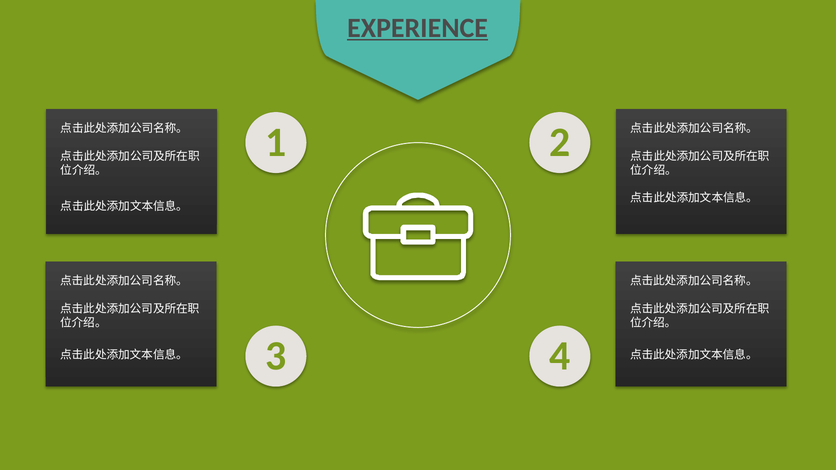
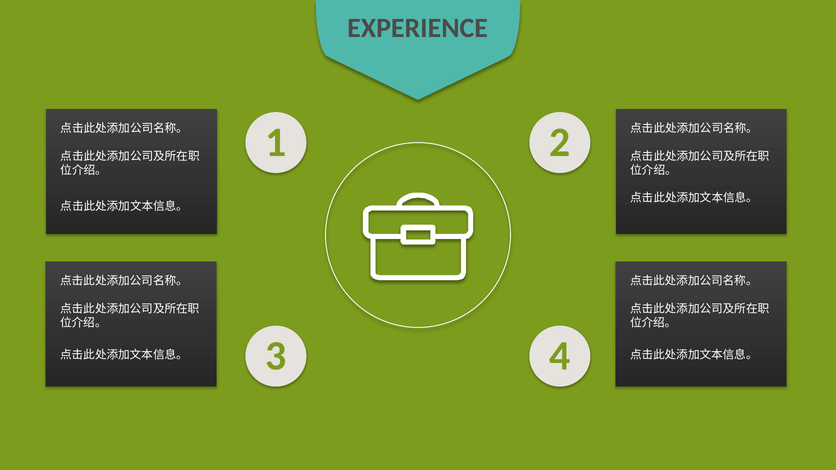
EXPERIENCE underline: present -> none (418, 28)
